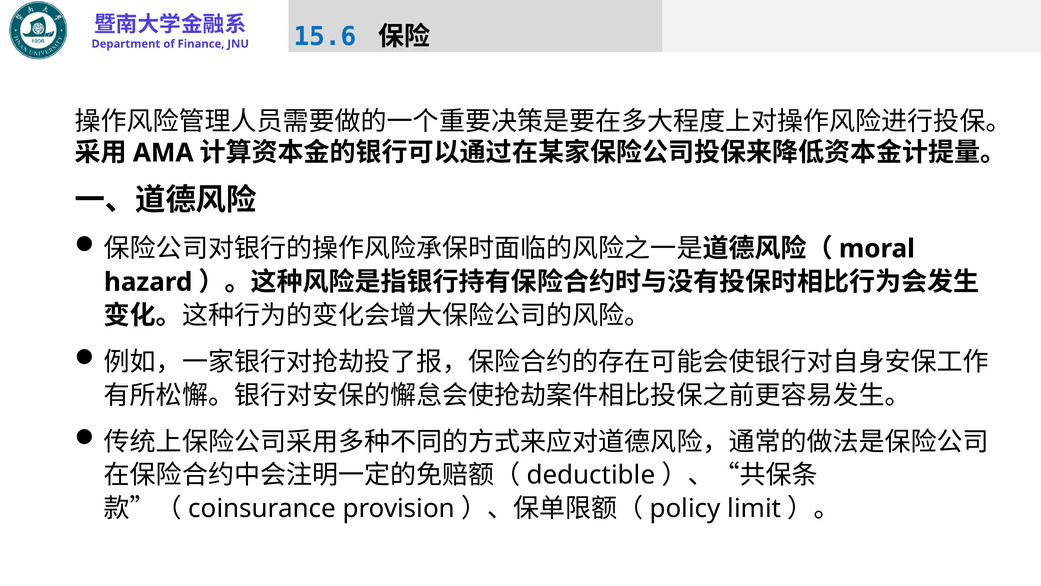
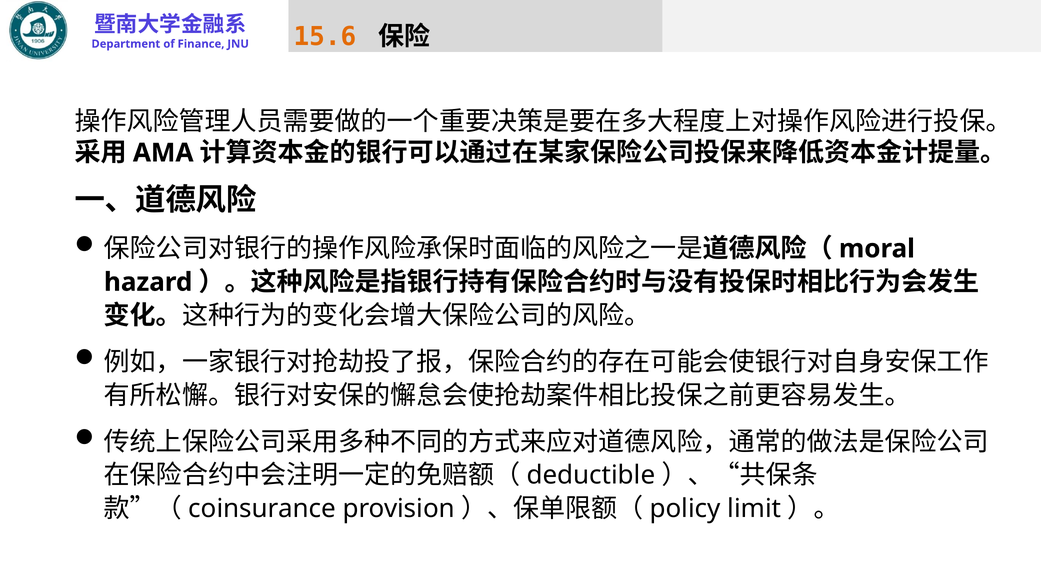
15.6 colour: blue -> orange (325, 37)
